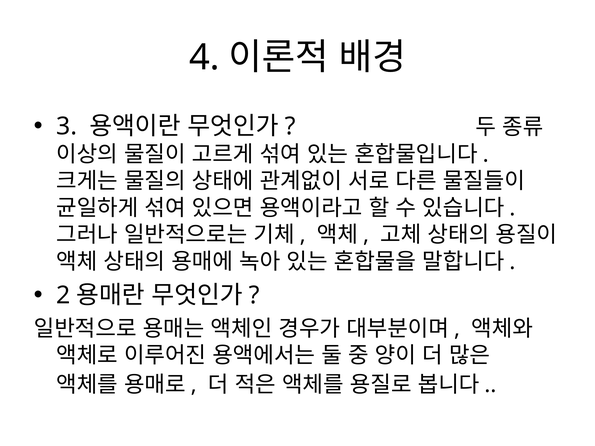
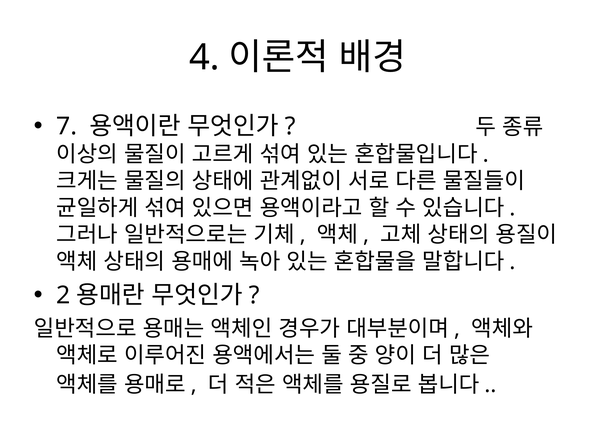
3: 3 -> 7 (67, 126)
